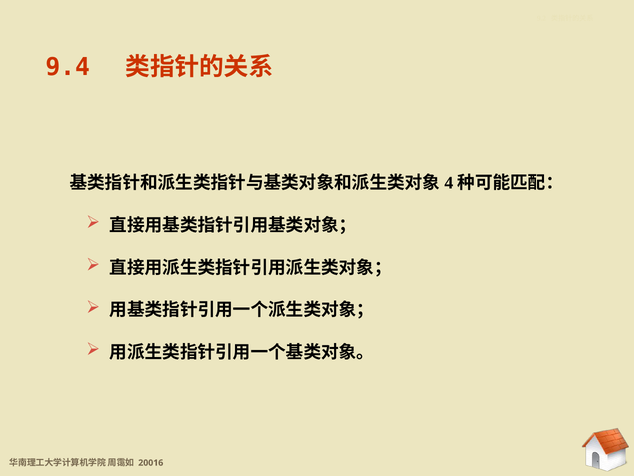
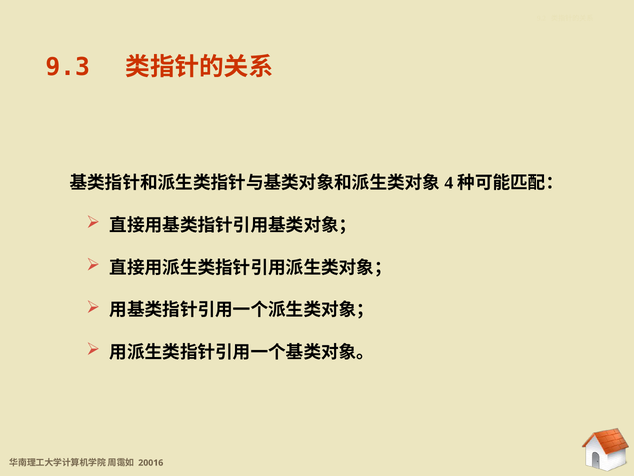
9.4: 9.4 -> 9.3 (68, 67)
